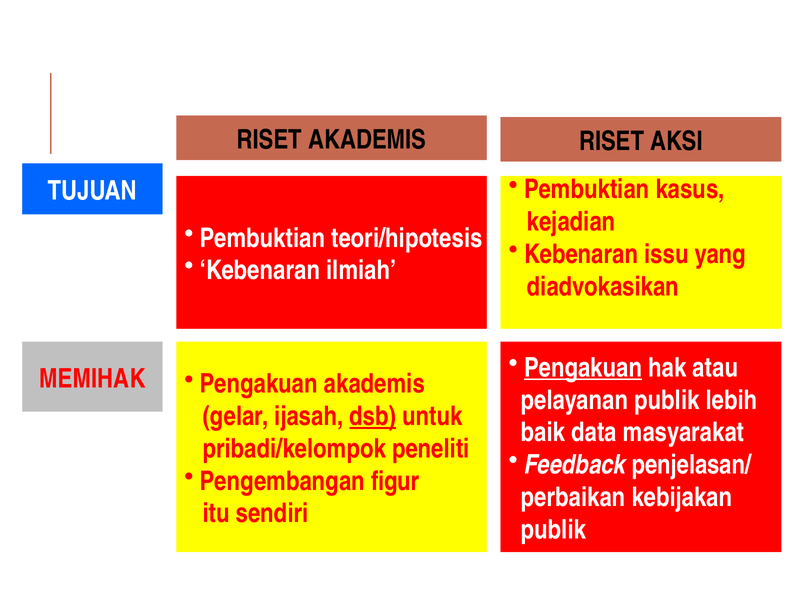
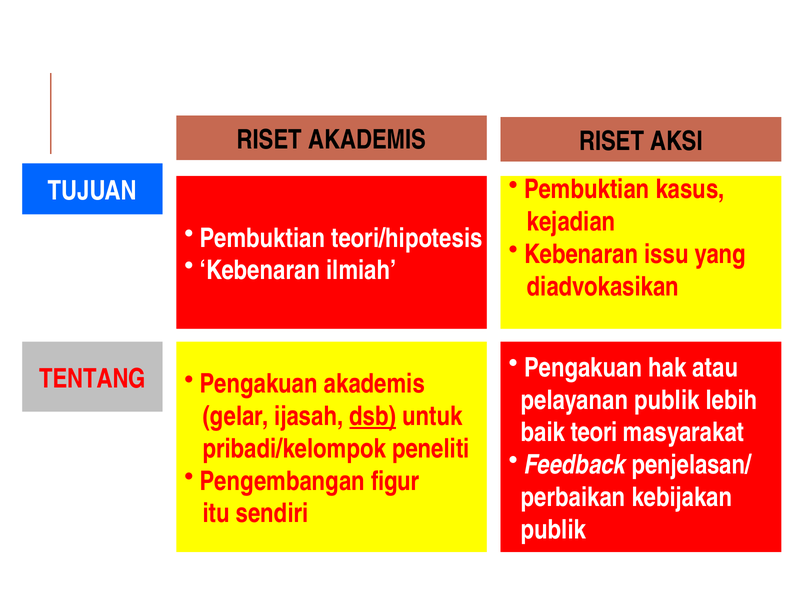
Pengakuan underline: present -> none (583, 368)
MEMIHAK: MEMIHAK -> TENTANG (92, 379)
data: data -> teori (594, 433)
